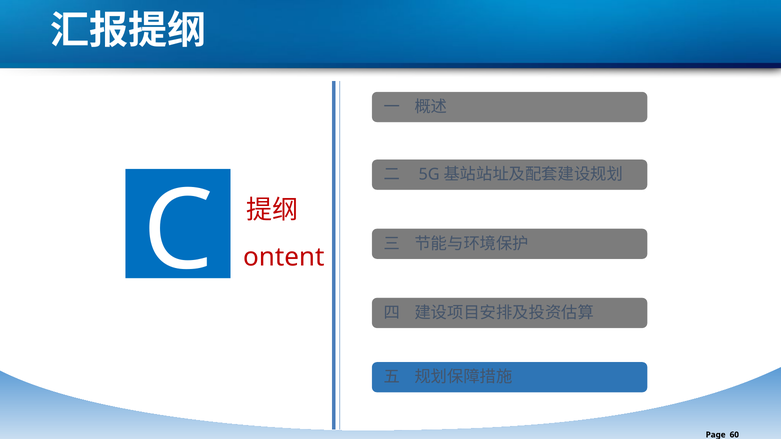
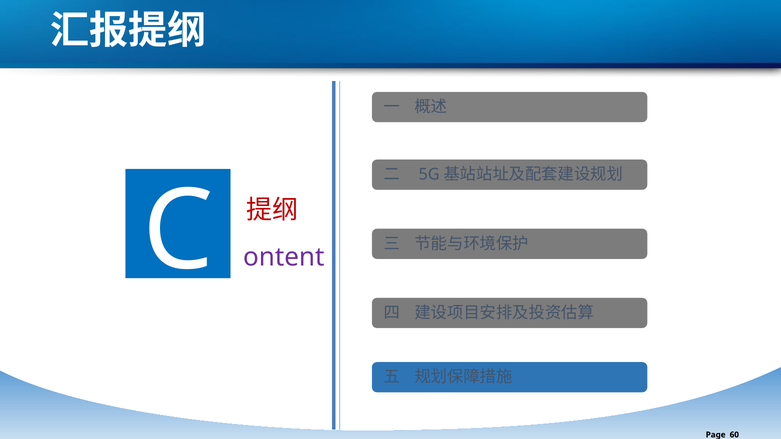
ontent colour: red -> purple (284, 258)
